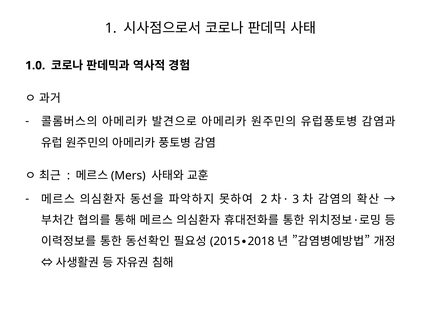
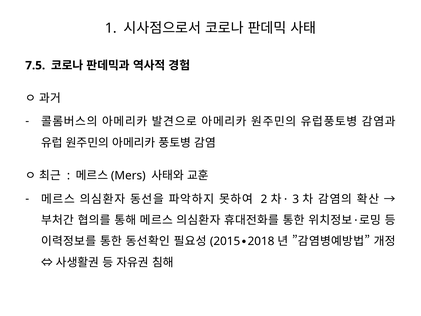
1.0: 1.0 -> 7.5 (35, 65)
